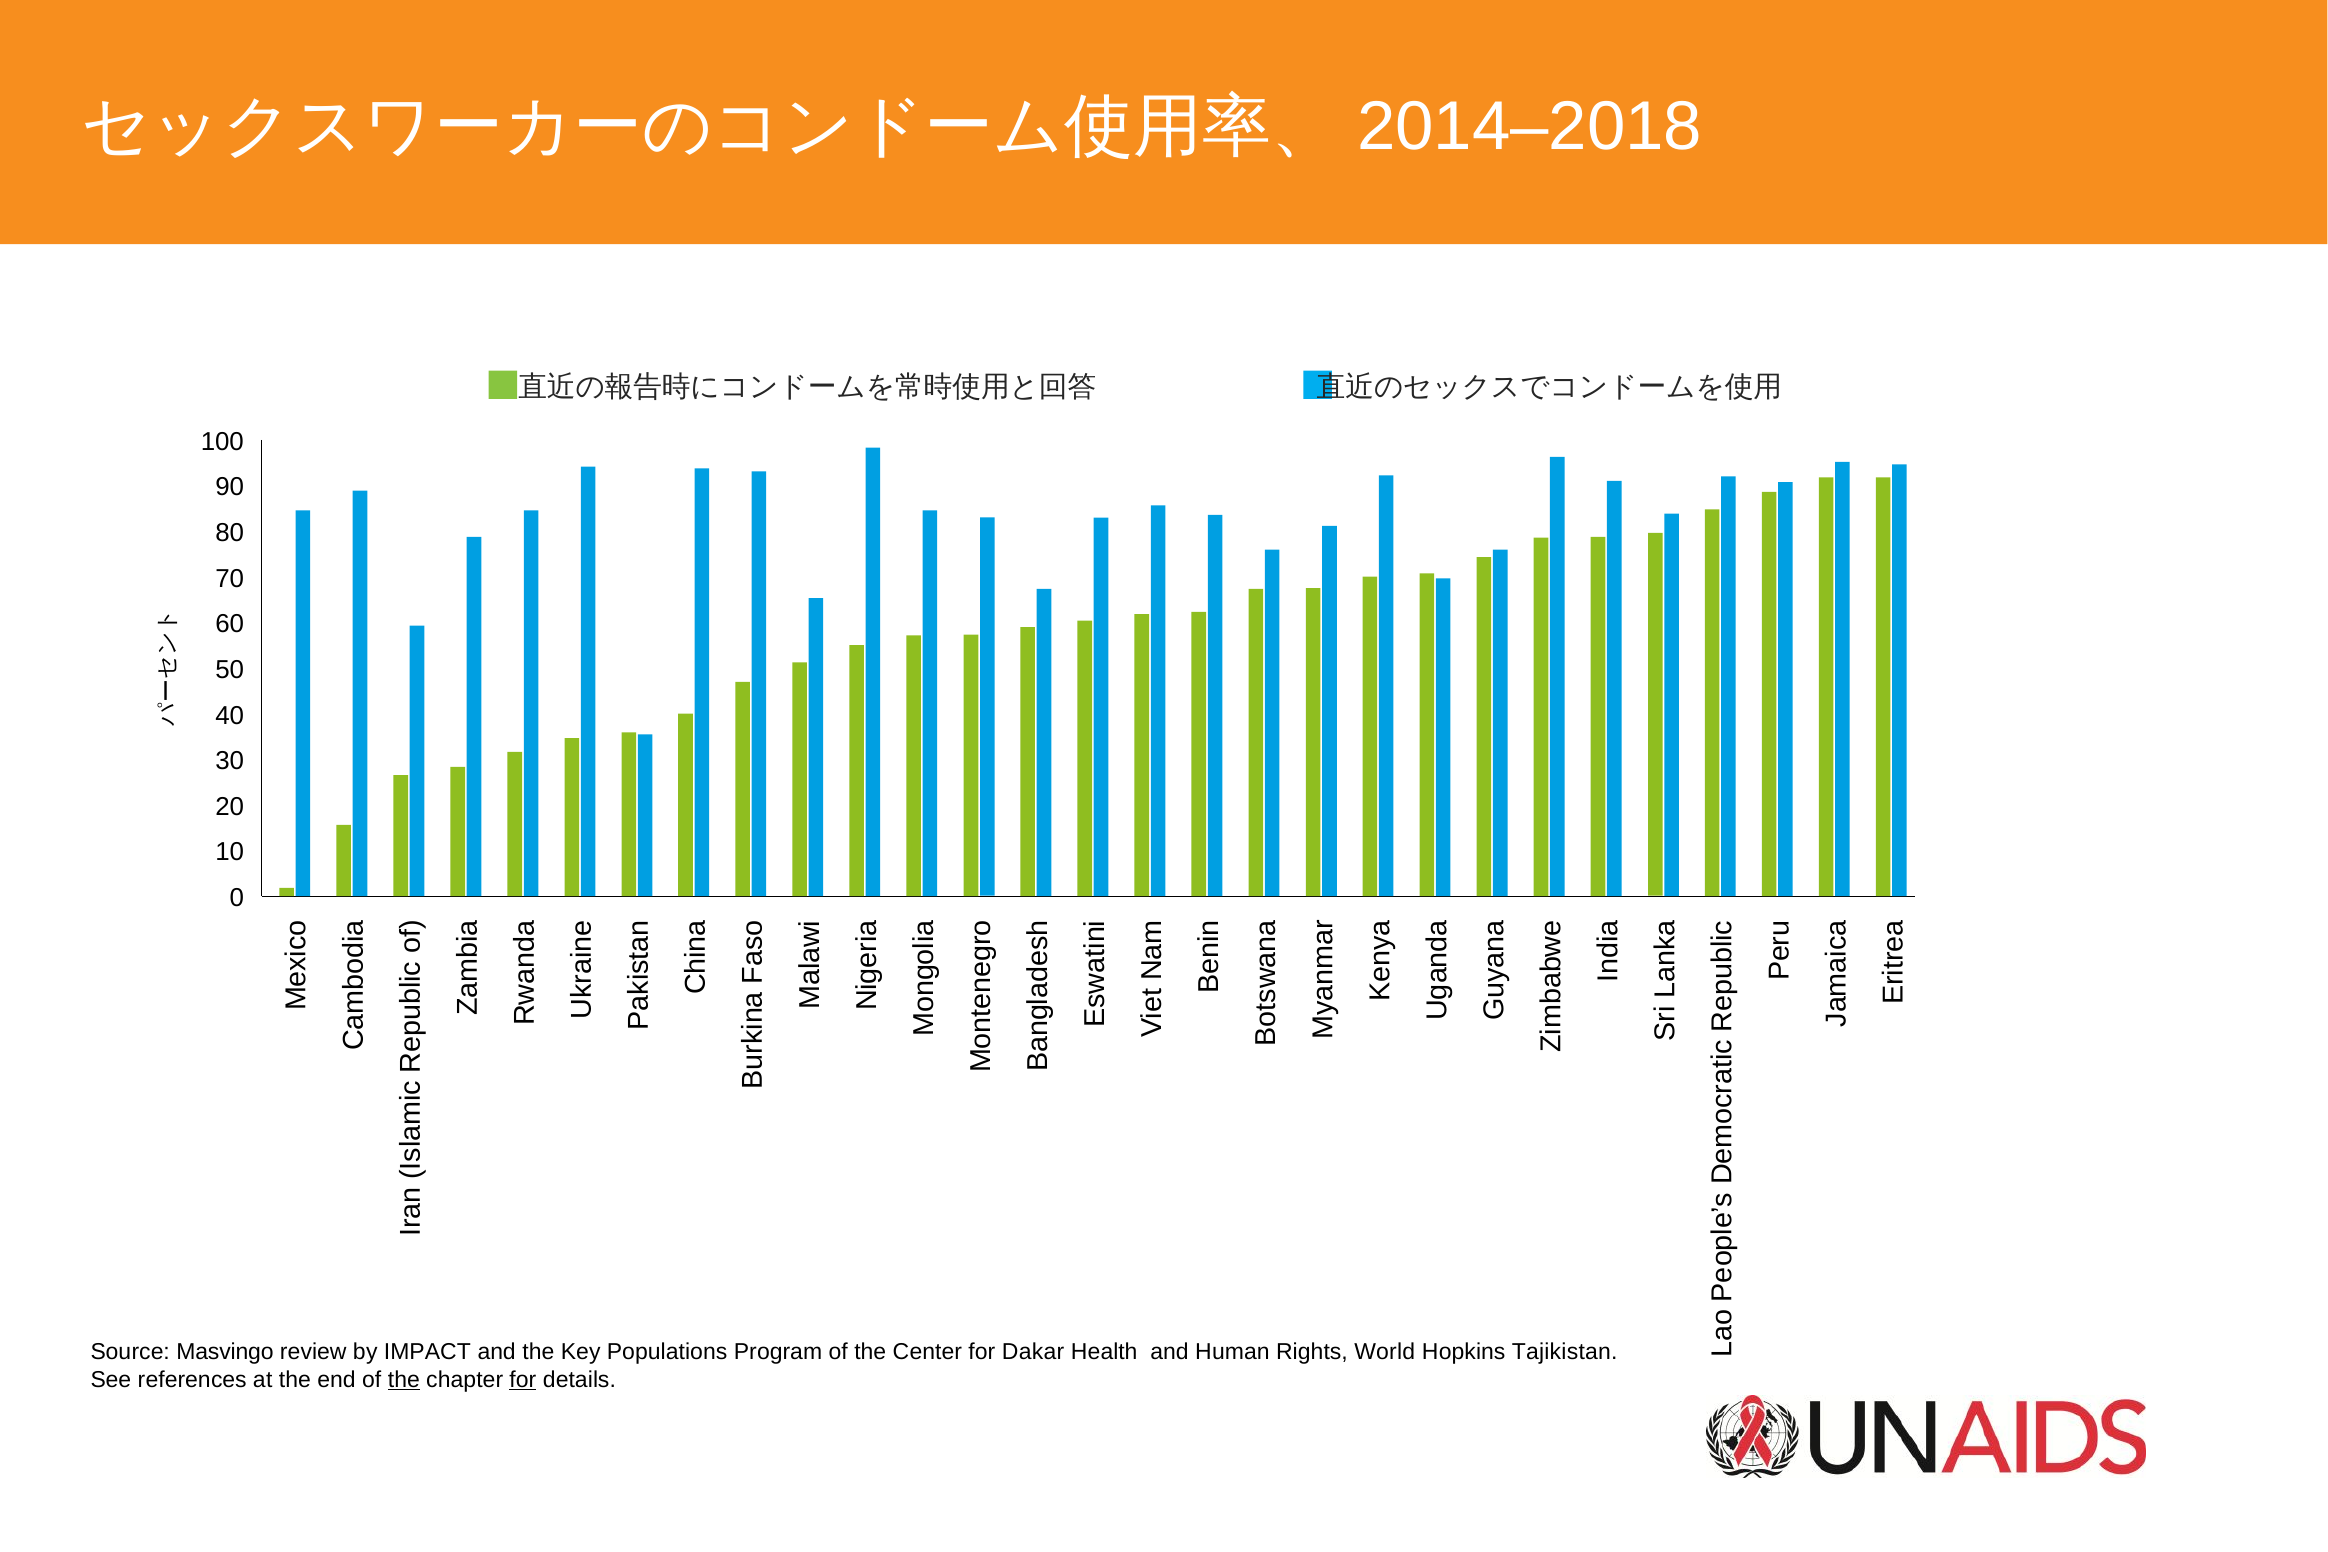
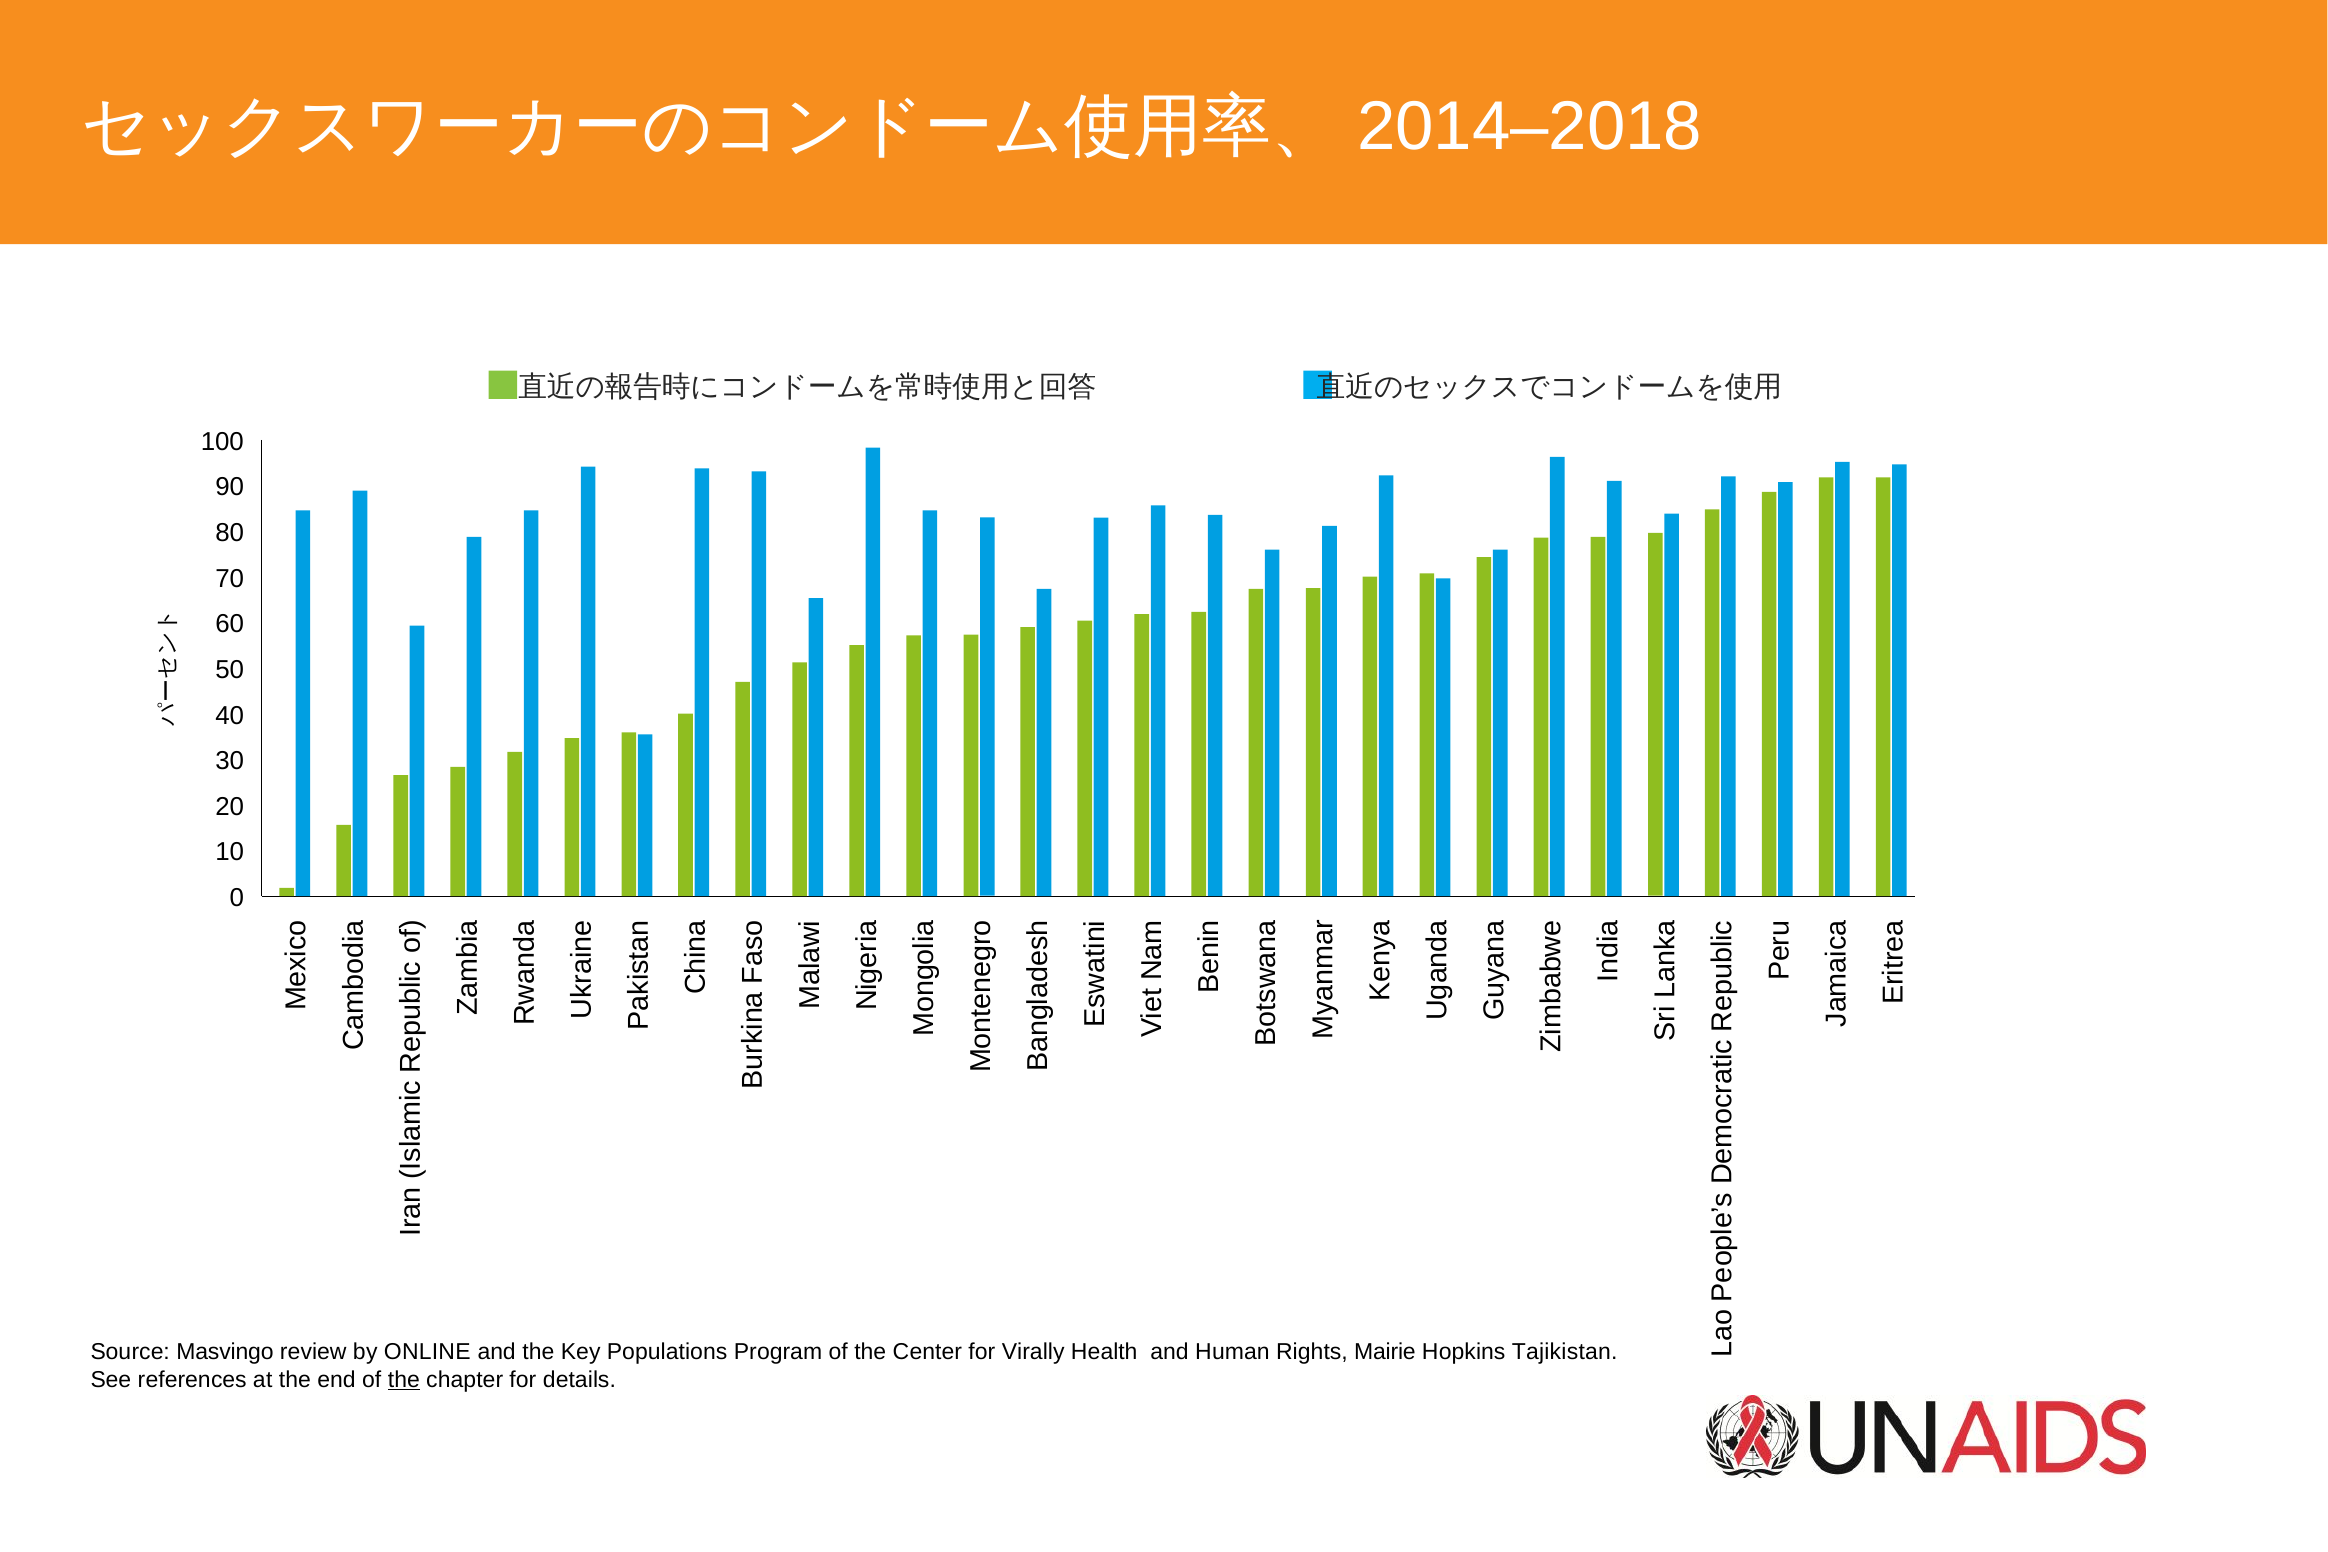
IMPACT: IMPACT -> ONLINE (427, 1352)
Dakar: Dakar -> Virally (1033, 1352)
World: World -> Mairie (1385, 1352)
for underline: present -> none (523, 1380)
